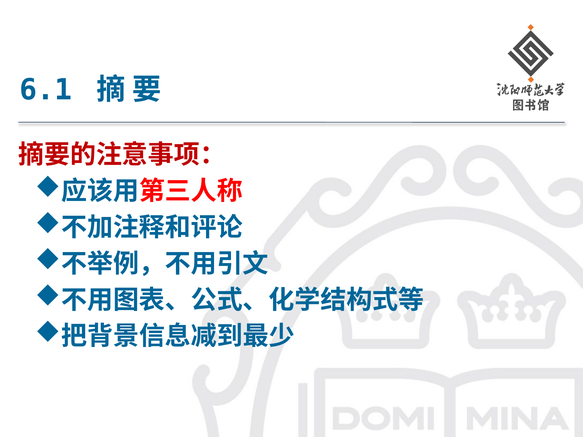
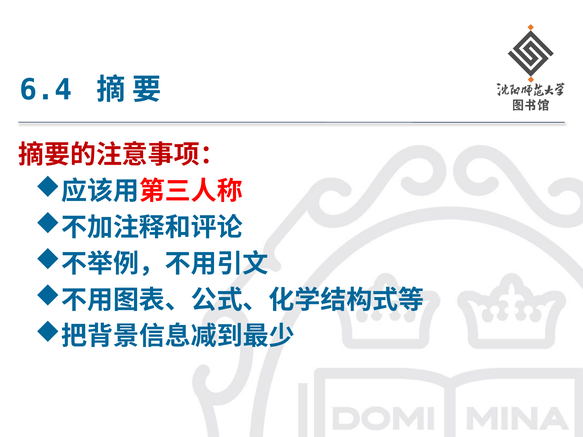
6.1: 6.1 -> 6.4 (46, 90)
